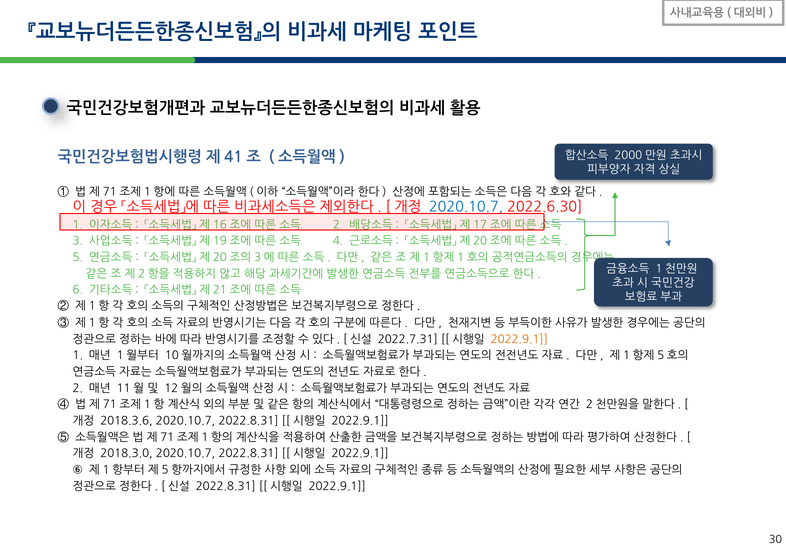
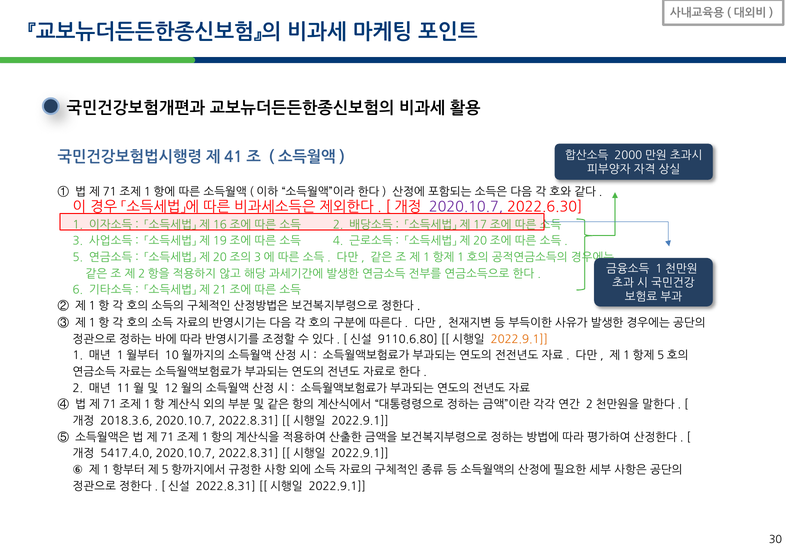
2020.10.7 colour: blue -> purple (466, 207)
2022.7.31: 2022.7.31 -> 9110.6.80 (408, 339)
2018.3.0: 2018.3.0 -> 5417.4.0 (126, 454)
